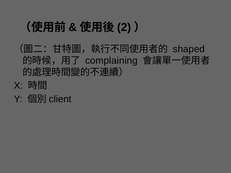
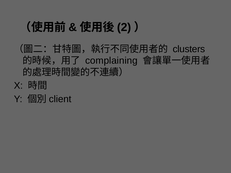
shaped: shaped -> clusters (189, 49)
